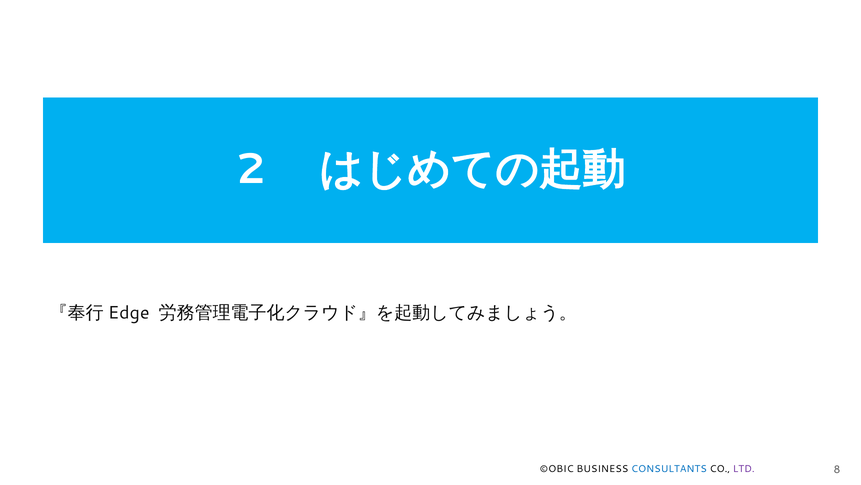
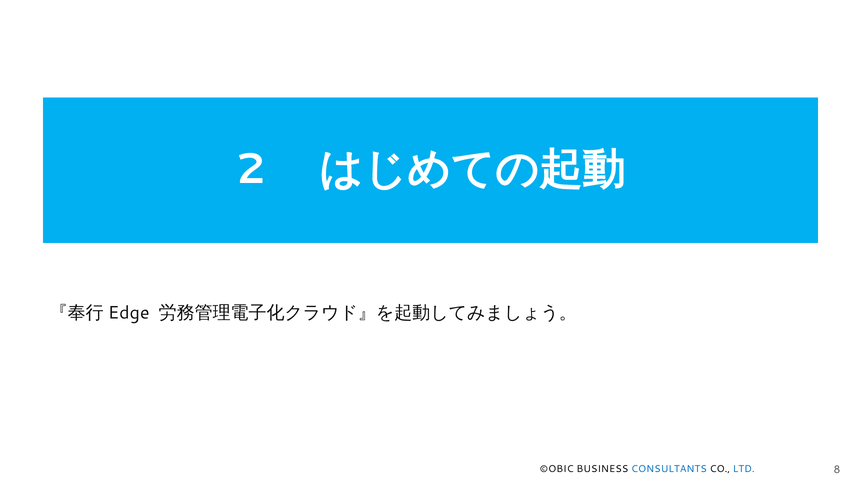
LTD colour: purple -> blue (744, 468)
